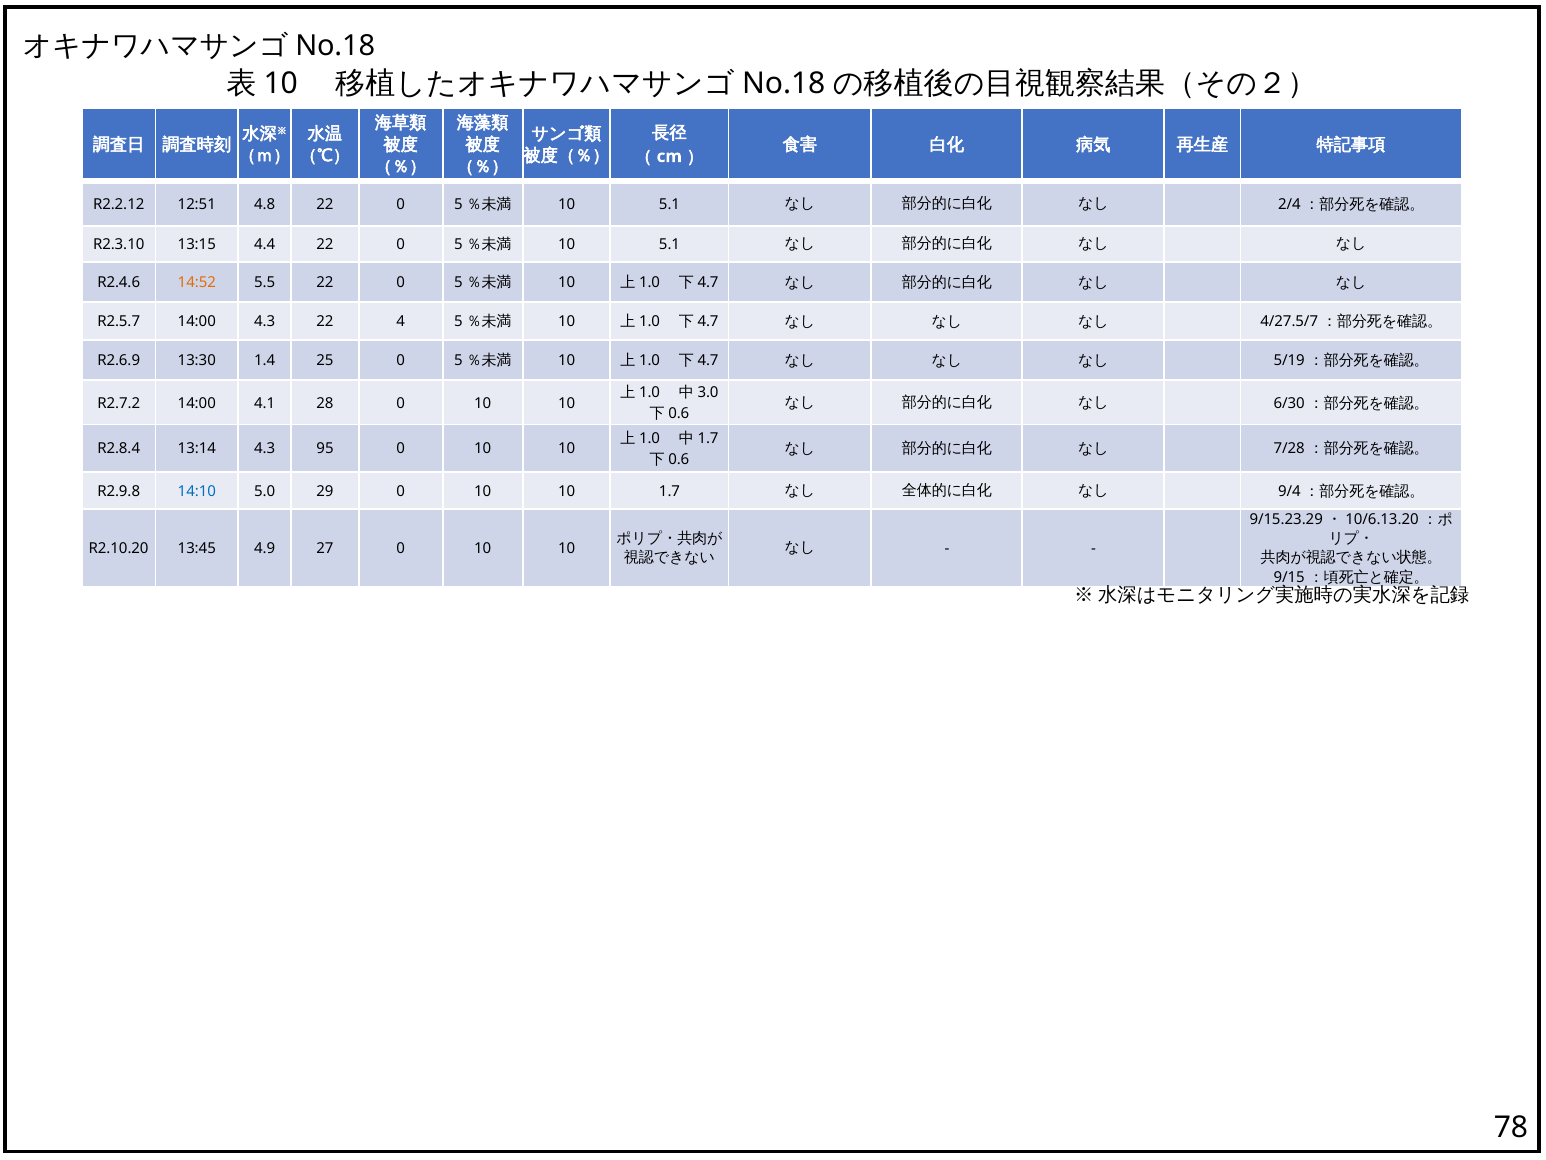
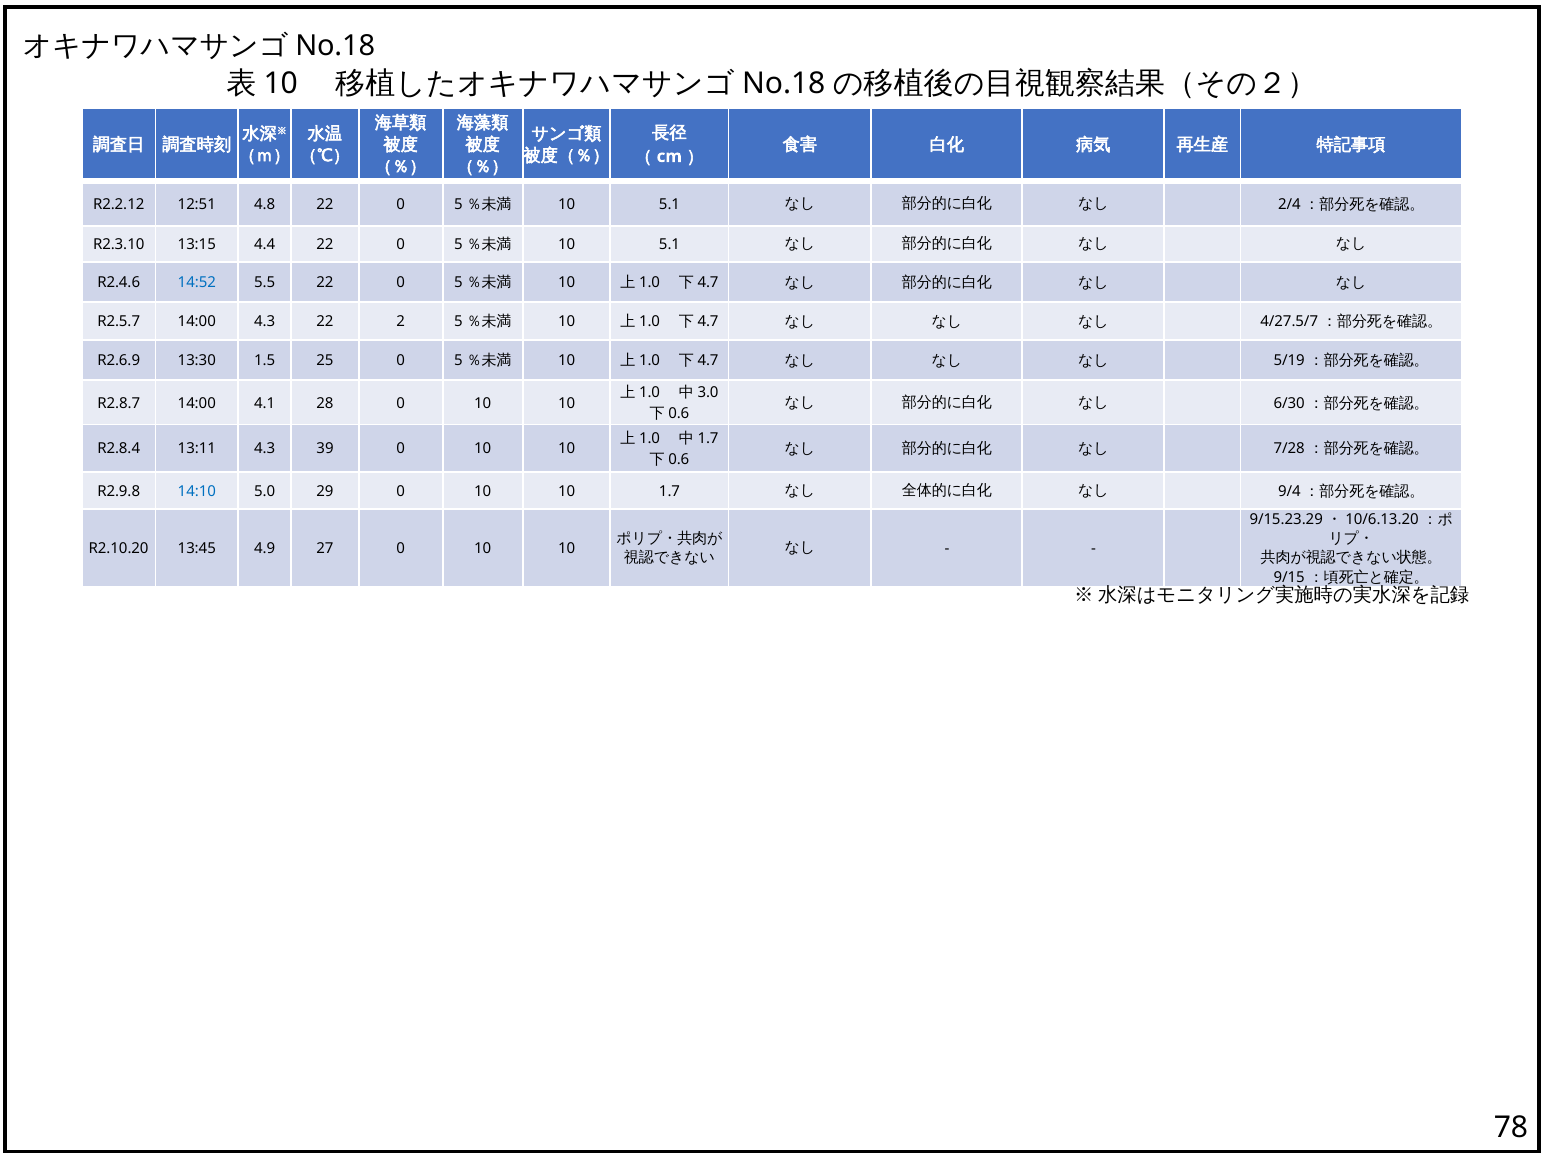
14:52 colour: orange -> blue (197, 283)
4: 4 -> 2 (401, 322)
1.4: 1.4 -> 1.5 (265, 361)
R2.7.2: R2.7.2 -> R2.8.7 (119, 403)
13:14: 13:14 -> 13:11 (197, 449)
95: 95 -> 39 (325, 449)
